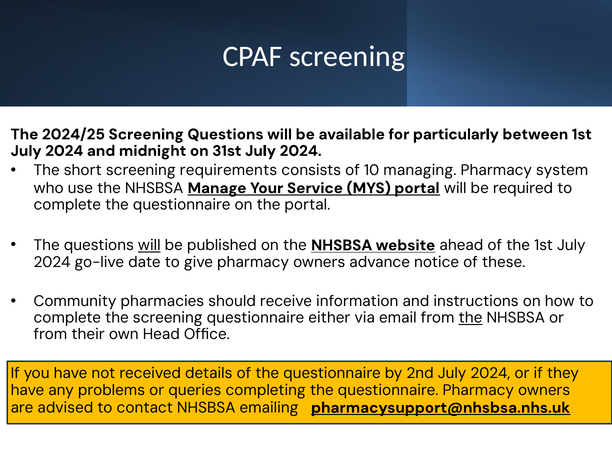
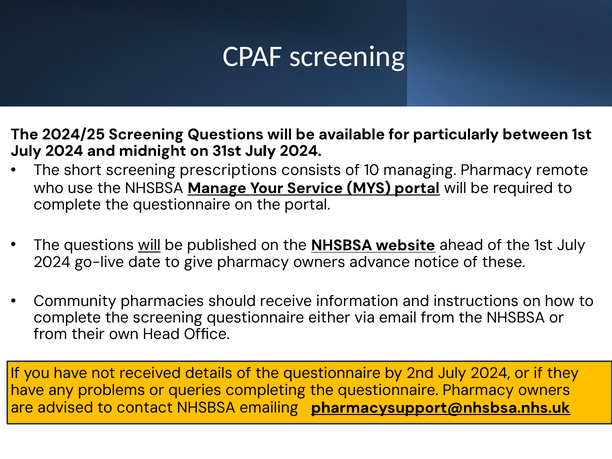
requirements: requirements -> prescriptions (228, 170)
system: system -> remote (562, 170)
the underline: present -> none (471, 318)
